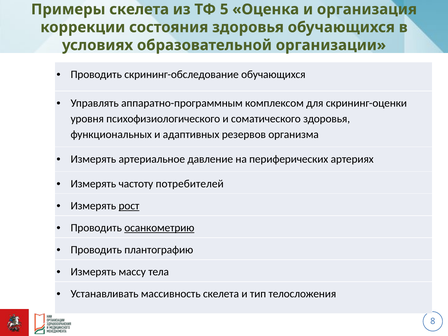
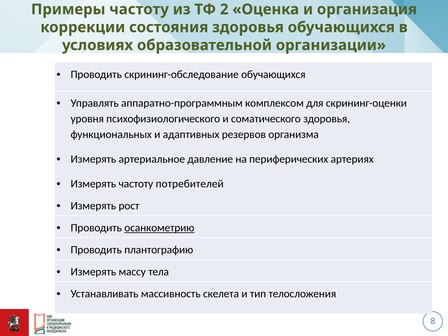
Примеры скелета: скелета -> частоту (139, 9)
5: 5 -> 2 (224, 9)
рост underline: present -> none (129, 206)
